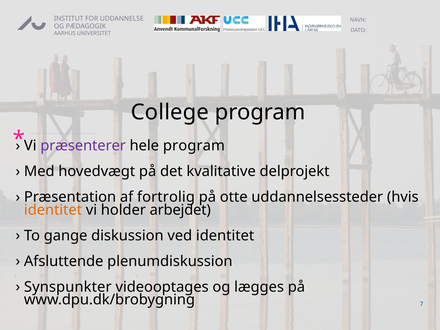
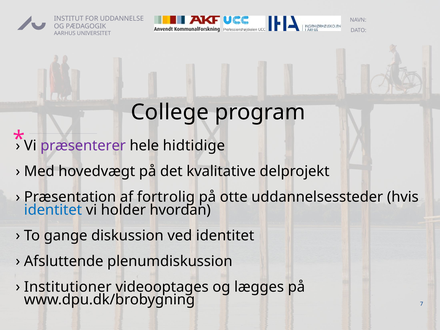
hele program: program -> hidtidige (194, 146)
identitet colour: orange -> blue (53, 210)
arbejdet: arbejdet -> hvordan (180, 210)
Synspunkter: Synspunkter -> Institutioner (68, 287)
